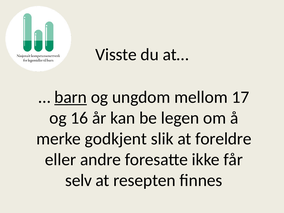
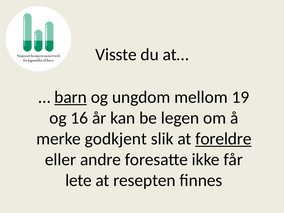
17: 17 -> 19 (240, 97)
foreldre underline: none -> present (223, 139)
selv: selv -> lete (79, 180)
